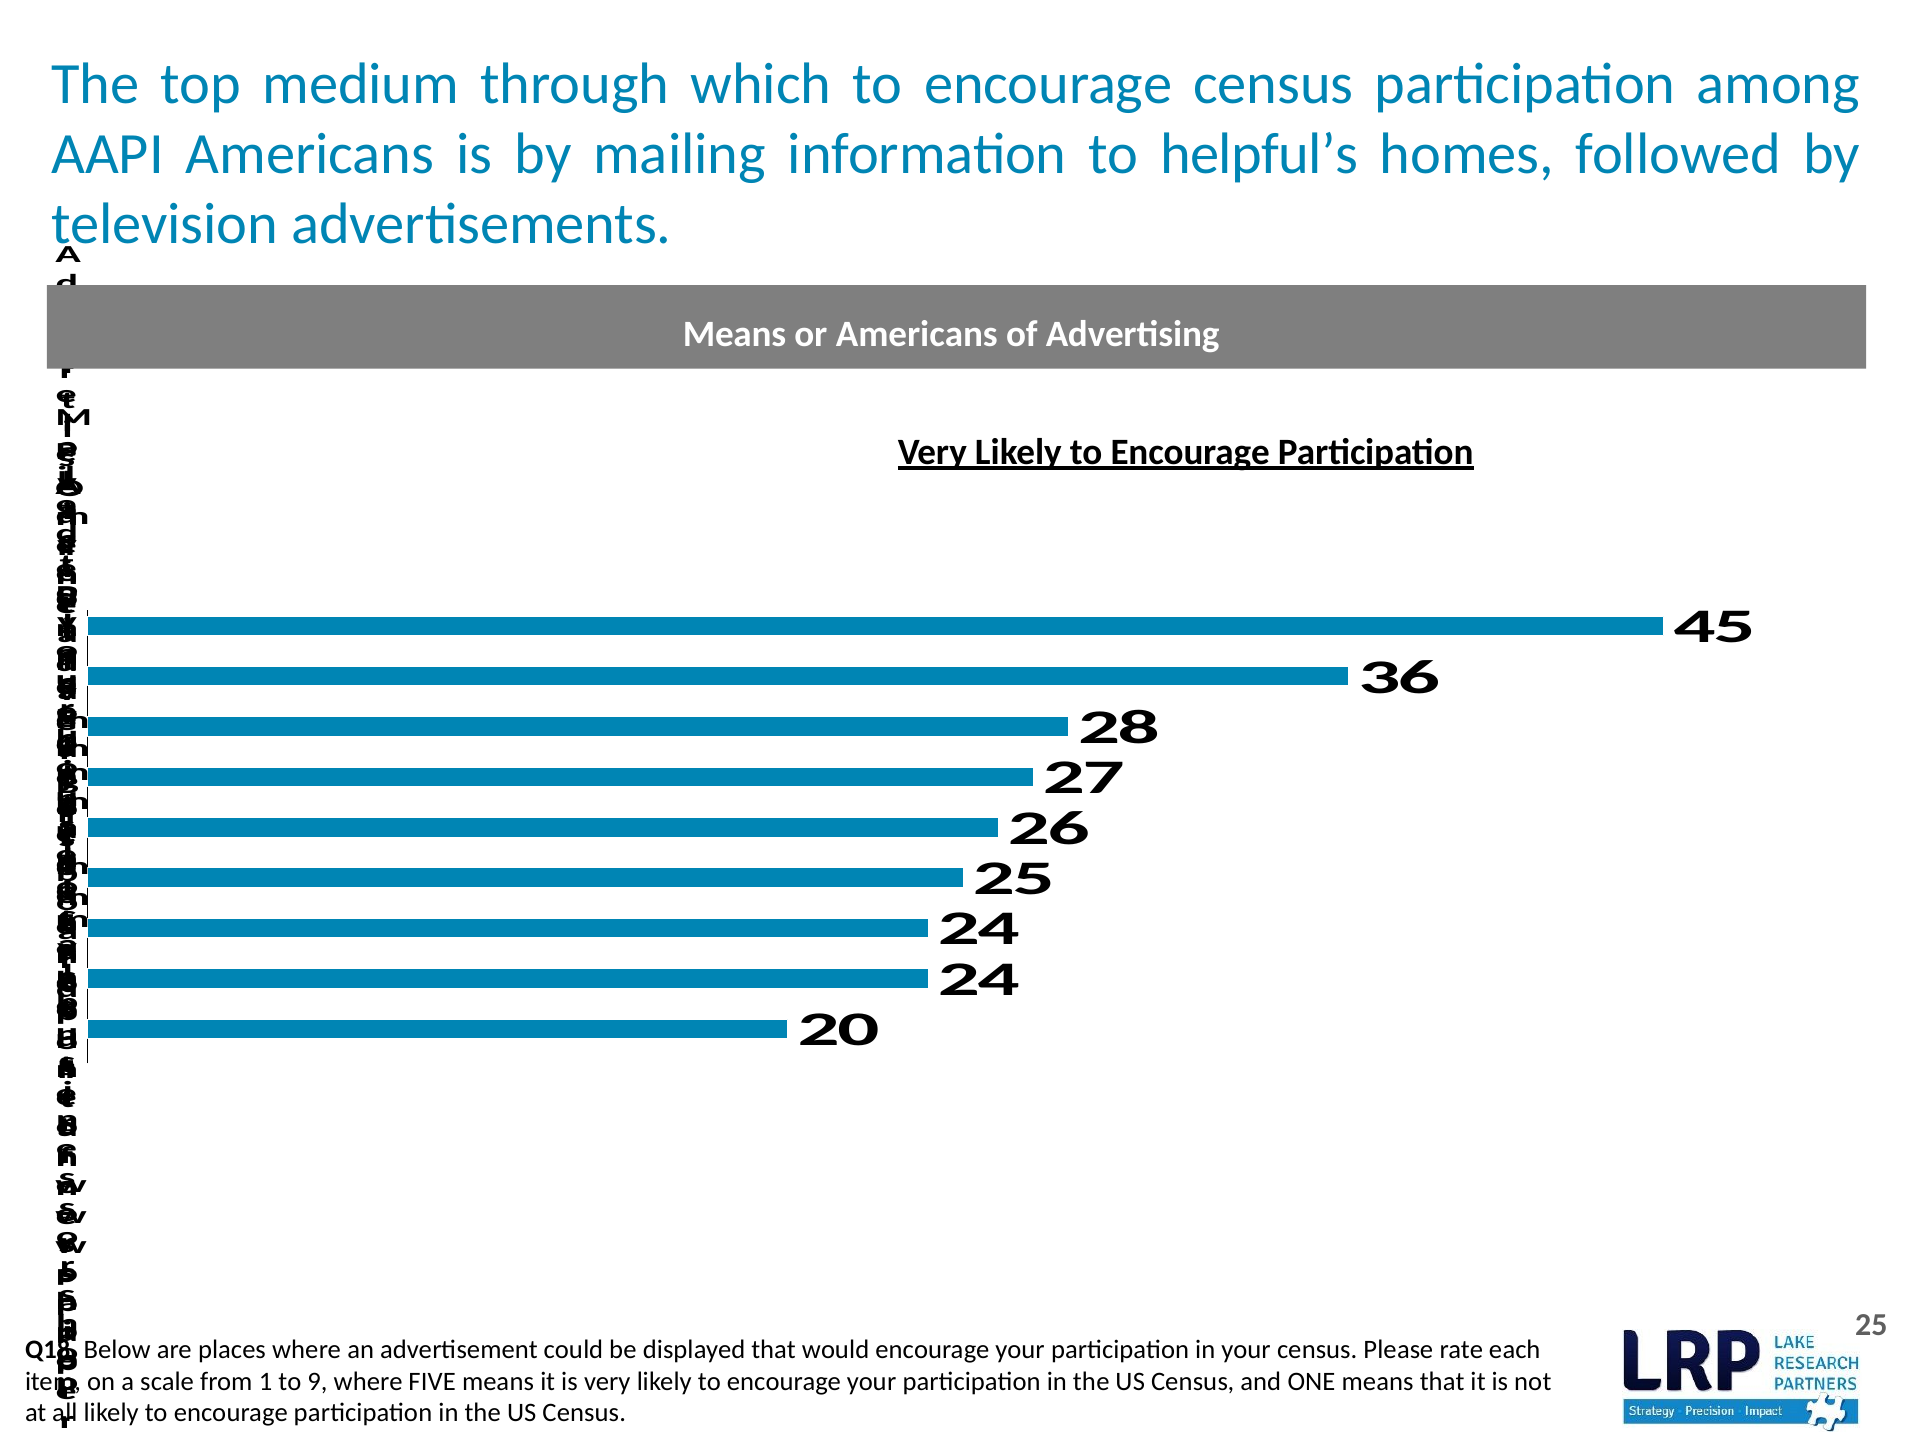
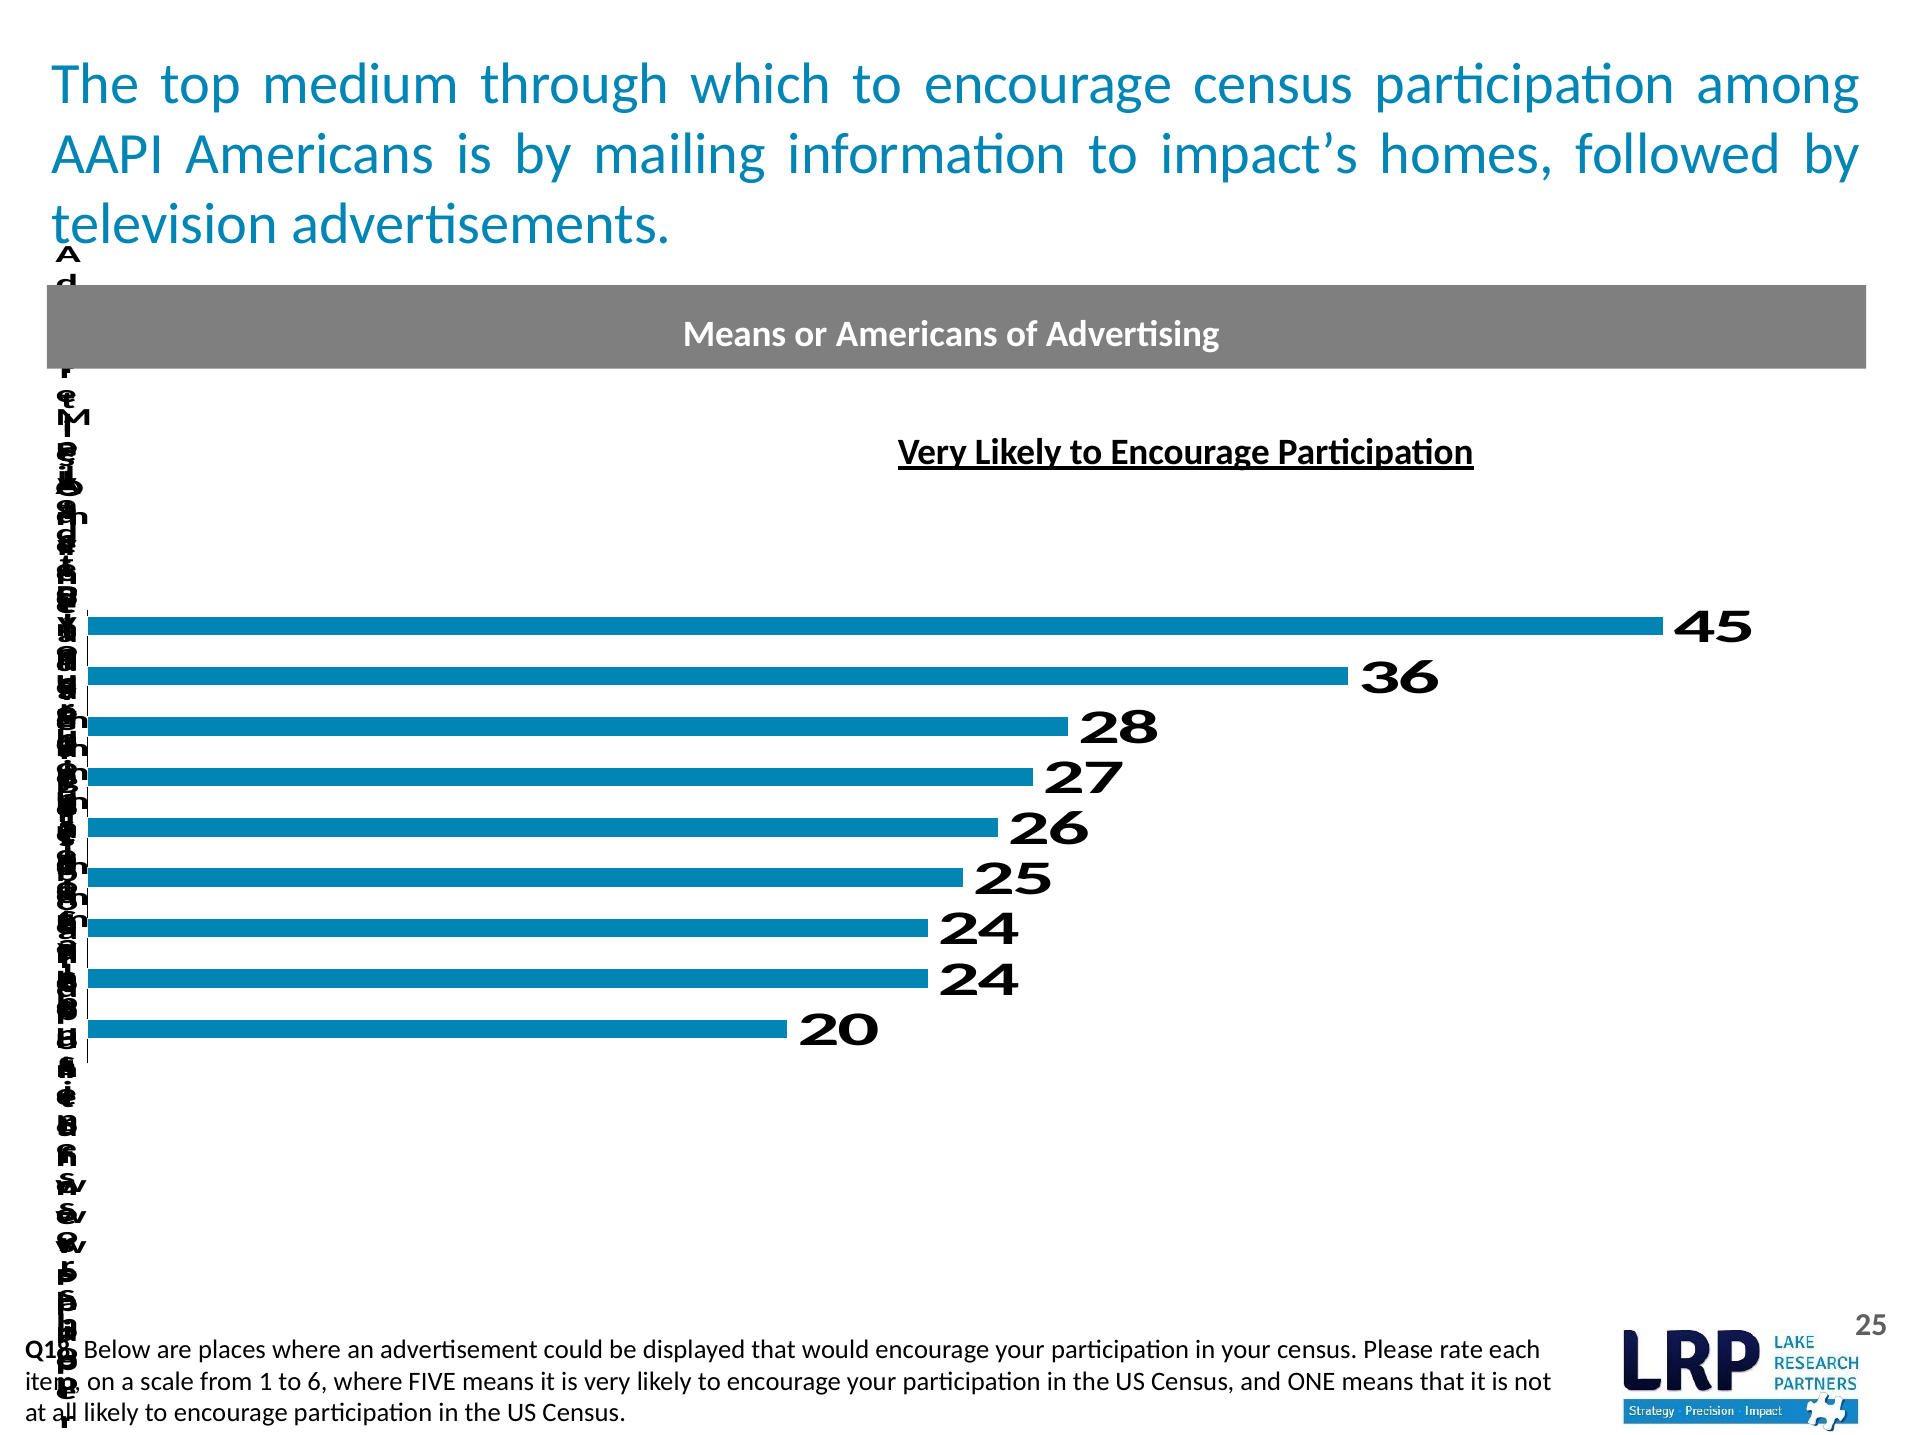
helpful’s: helpful’s -> impact’s (1259, 154)
9: 9 -> 6 (317, 1381)
